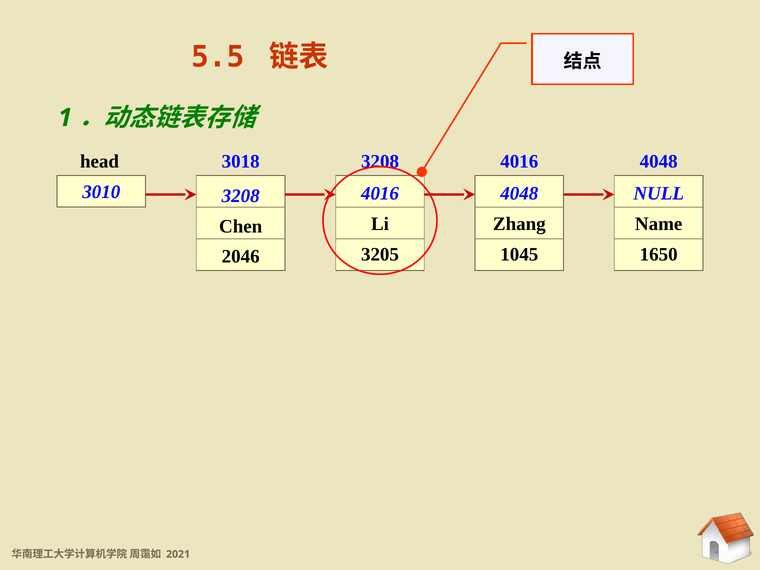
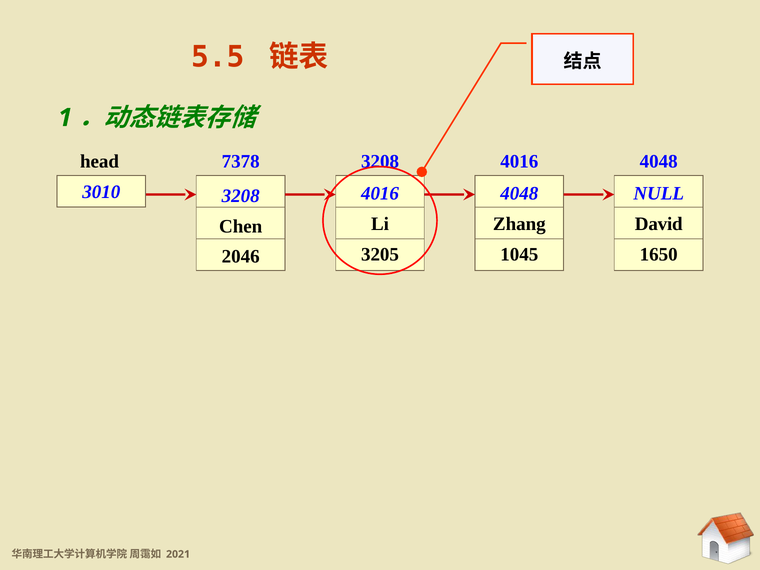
3018: 3018 -> 7378 (241, 162)
Name: Name -> David (659, 224)
